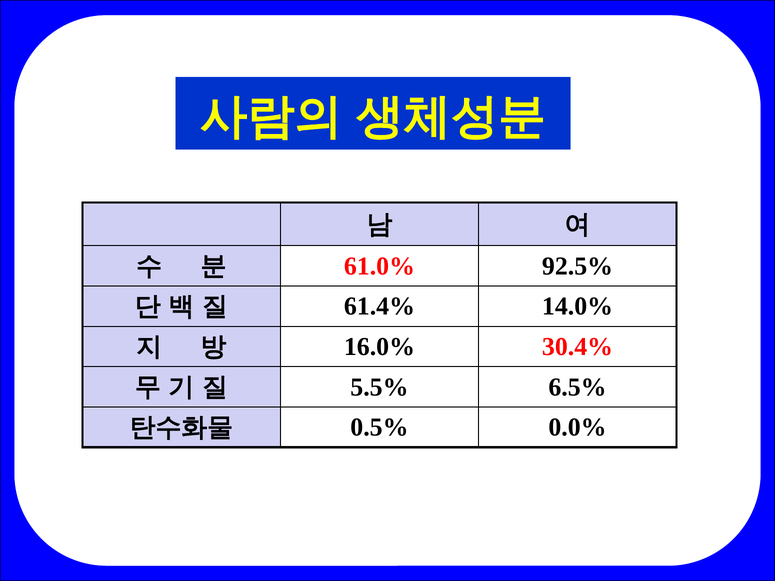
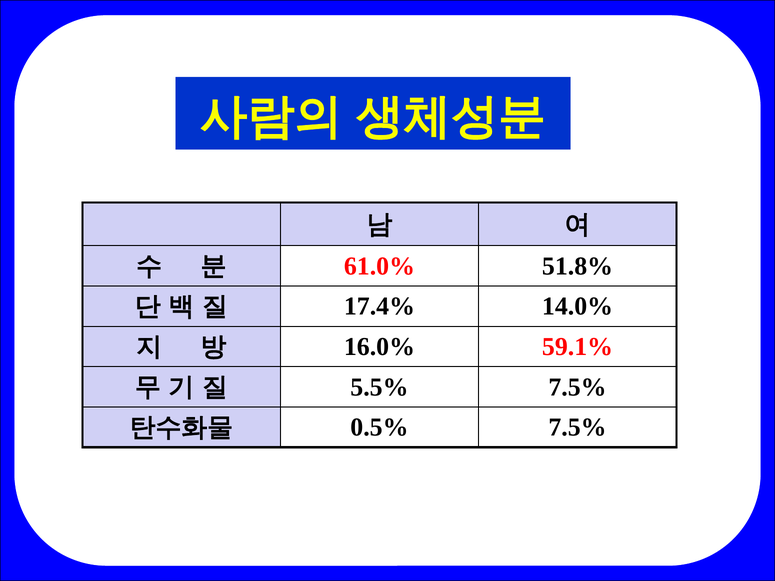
92.5%: 92.5% -> 51.8% (578, 266)
61.4%: 61.4% -> 17.4% (379, 307)
30.4%: 30.4% -> 59.1% (578, 347)
5.5% 6.5%: 6.5% -> 7.5% (577, 387)
0.5% 0.0%: 0.0% -> 7.5% (577, 428)
